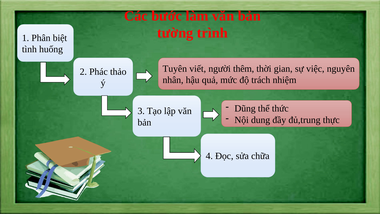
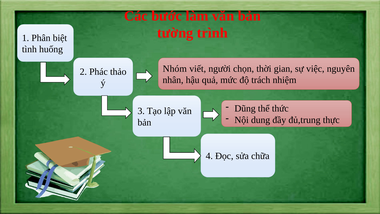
Tuyên: Tuyên -> Nhóm (175, 69)
thêm: thêm -> chọn (244, 69)
